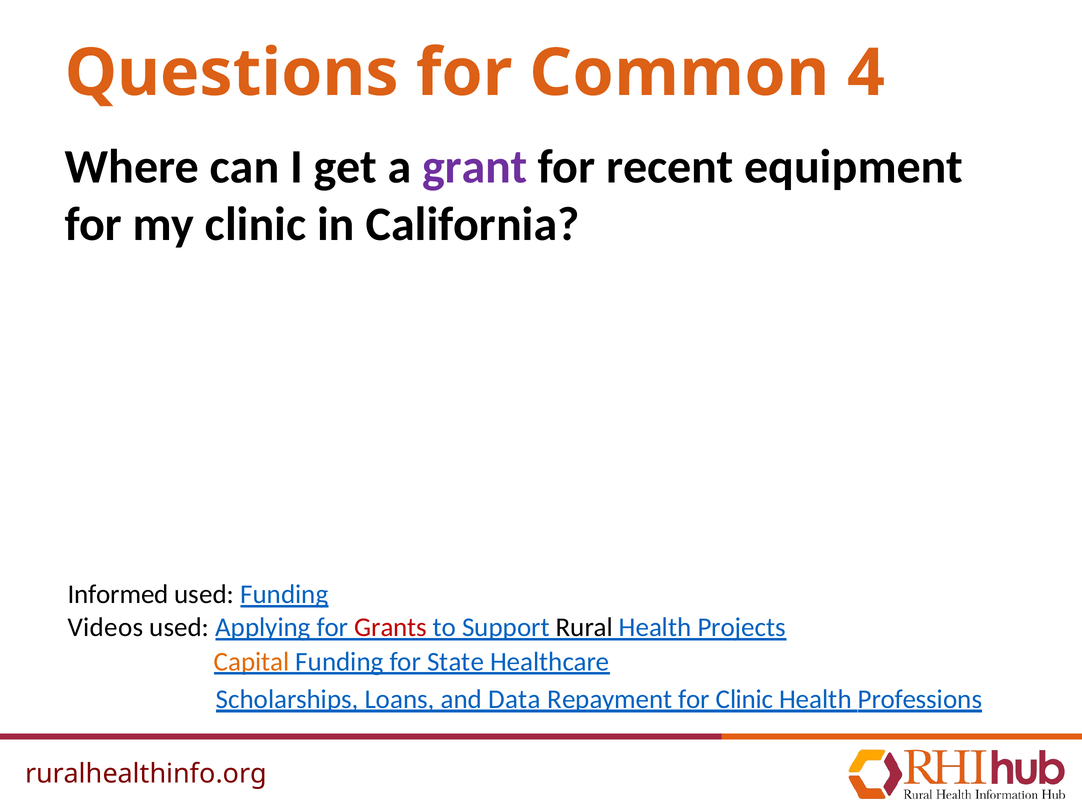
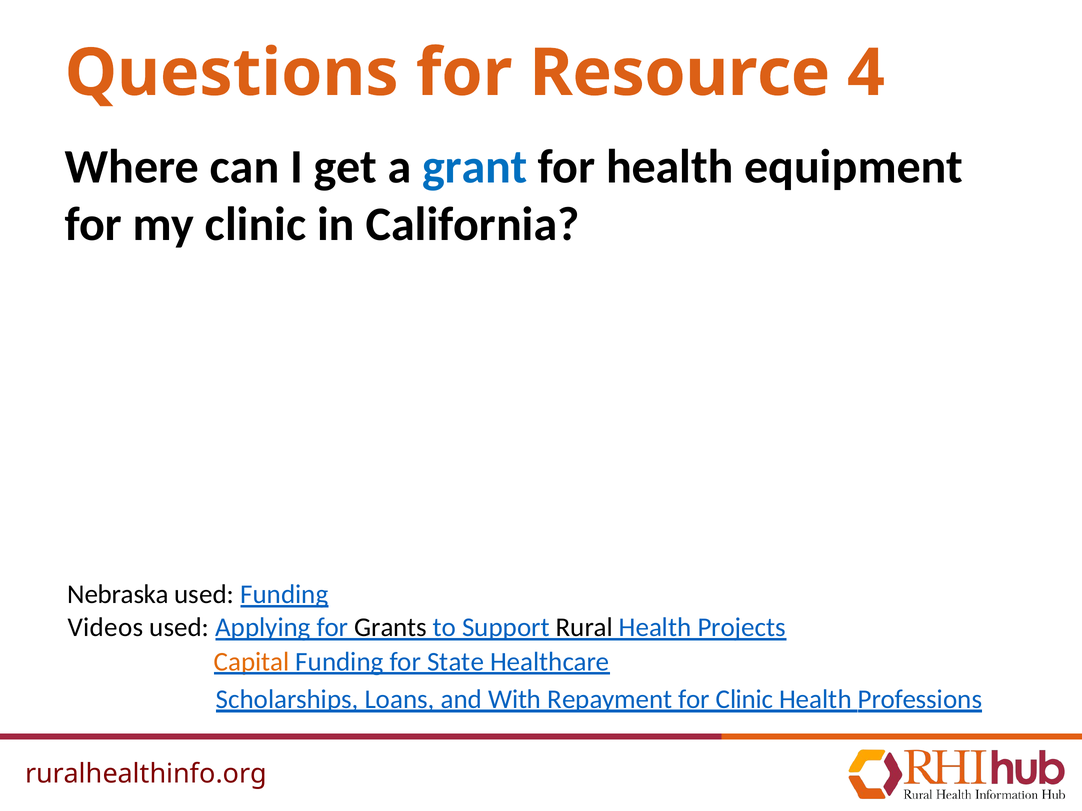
Common: Common -> Resource (680, 73)
grant colour: purple -> blue (475, 167)
for recent: recent -> health (670, 167)
Informed: Informed -> Nebraska (118, 595)
Grants colour: red -> black (391, 628)
Data: Data -> With (515, 700)
